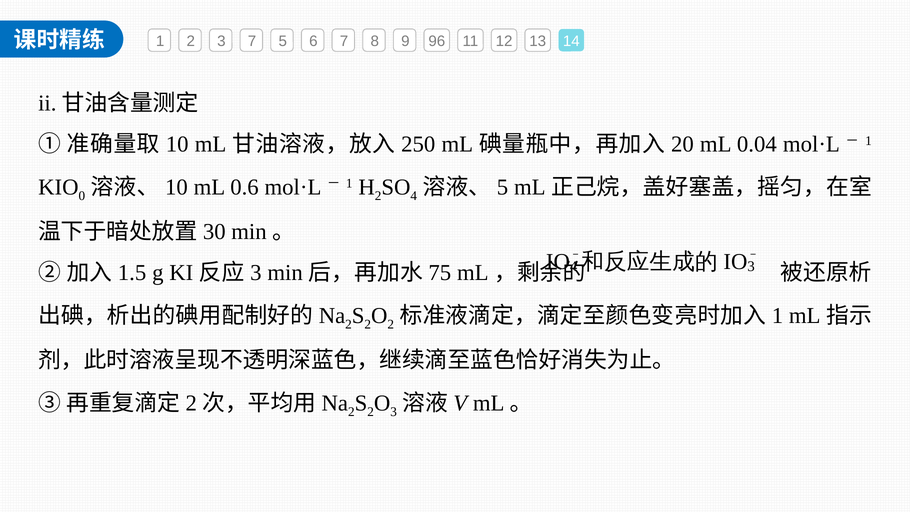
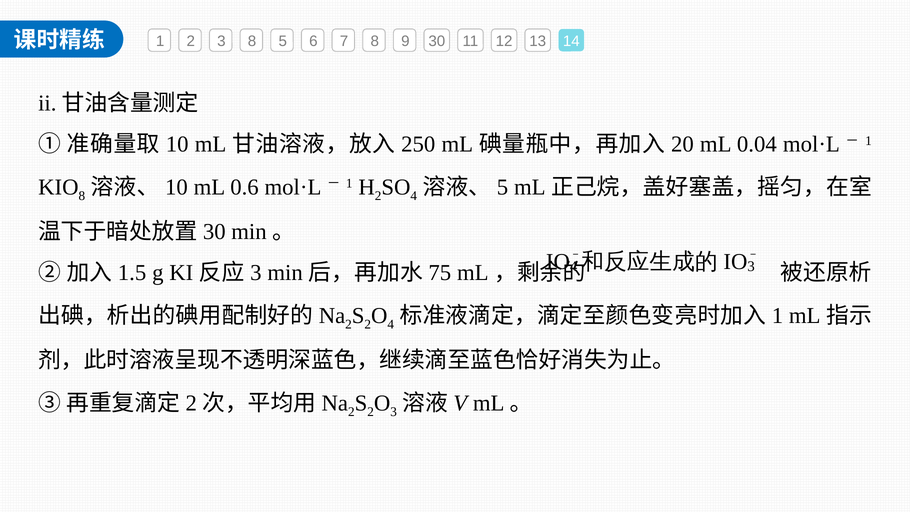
3 7: 7 -> 8 (252, 41)
96: 96 -> 30 (437, 41)
0: 0 -> 8 (82, 196)
2: 2 -> 4 (391, 324)
